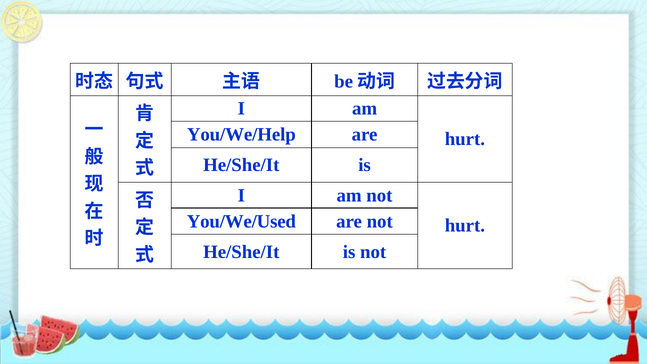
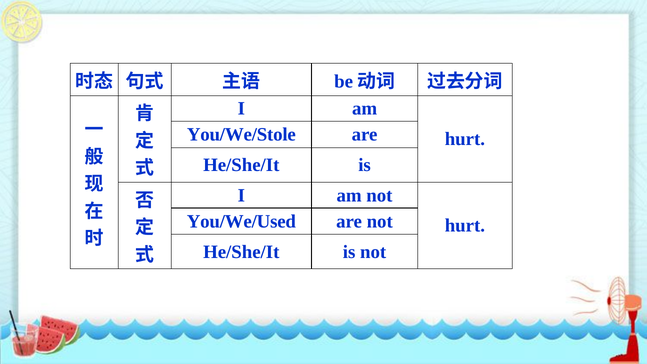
You/We/Help: You/We/Help -> You/We/Stole (241, 135)
